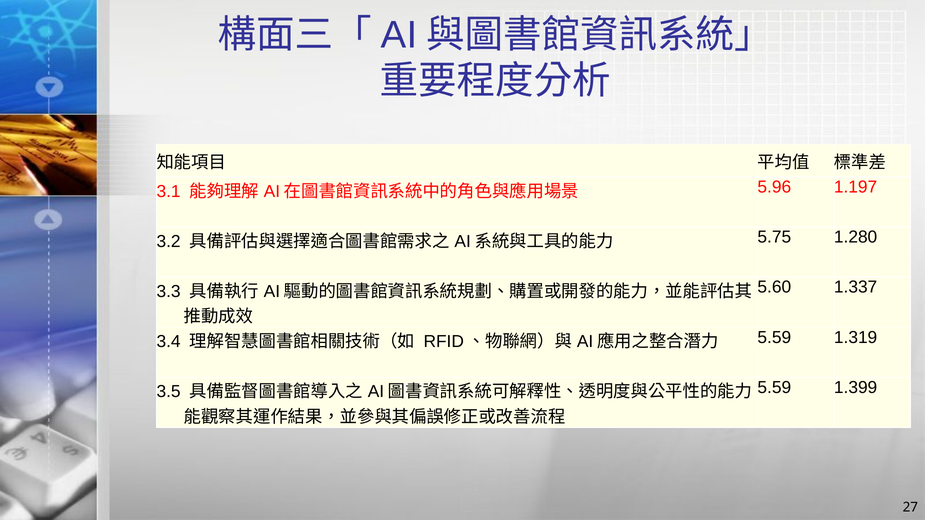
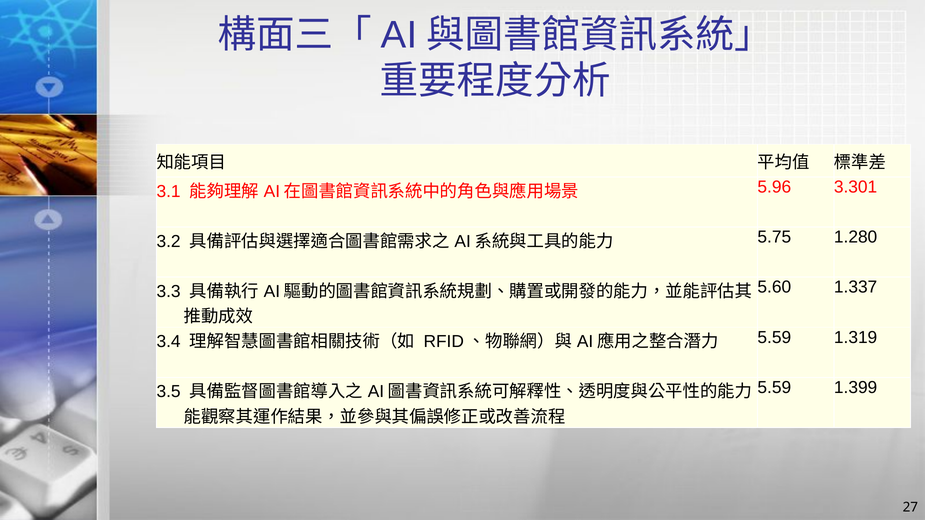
1.197: 1.197 -> 3.301 (856, 187)
